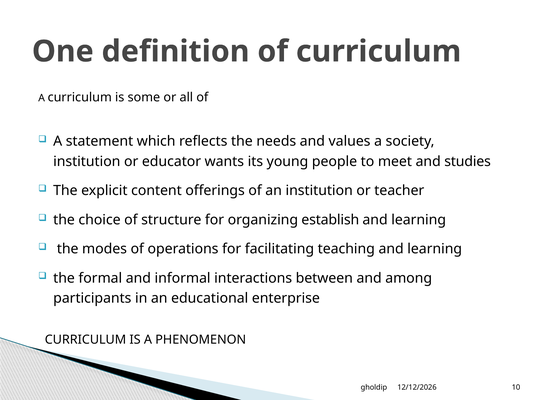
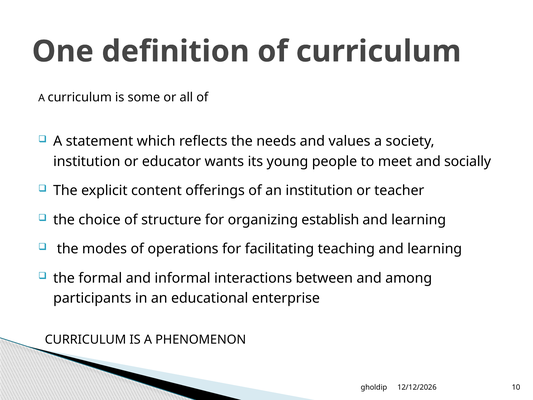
studies: studies -> socially (468, 161)
